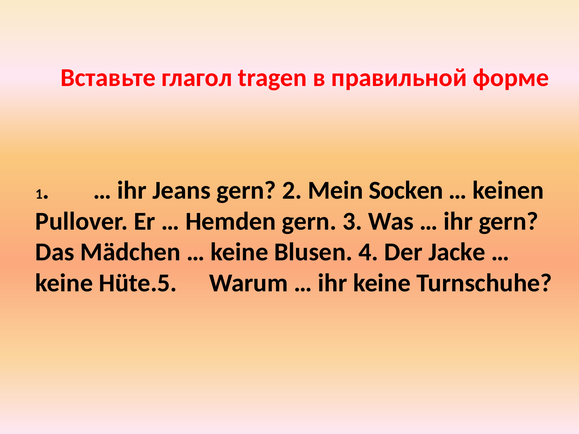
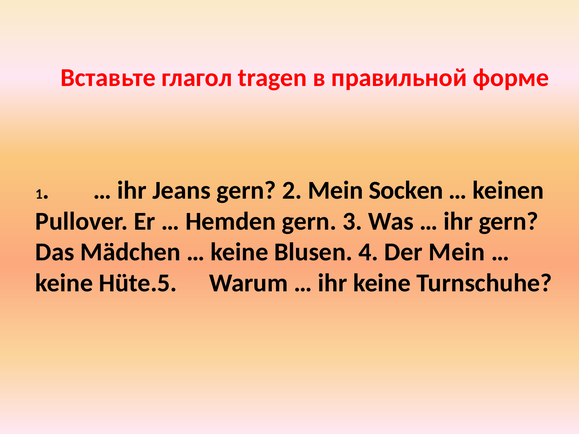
Der Jacke: Jacke -> Mein (457, 252)
